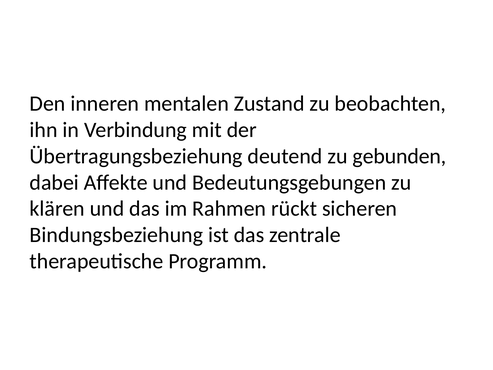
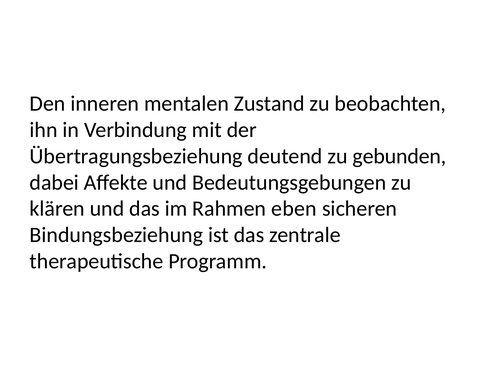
rückt: rückt -> eben (294, 209)
